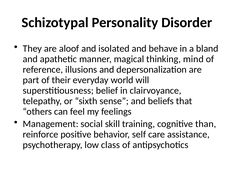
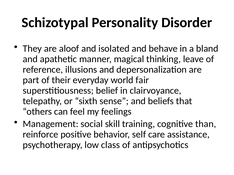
mind: mind -> leave (193, 59)
will: will -> fair (142, 80)
